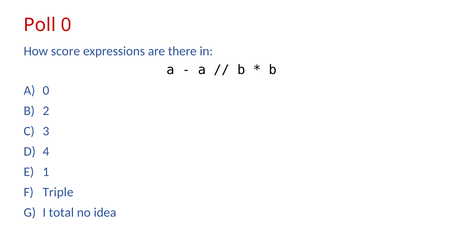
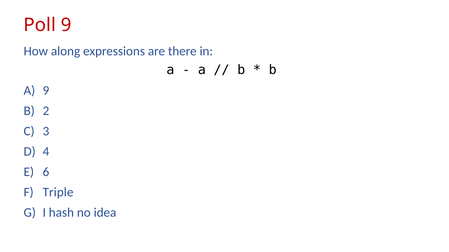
Poll 0: 0 -> 9 (66, 25)
score: score -> along (66, 51)
A 0: 0 -> 9 (46, 91)
1: 1 -> 6 (46, 172)
total: total -> hash (61, 213)
